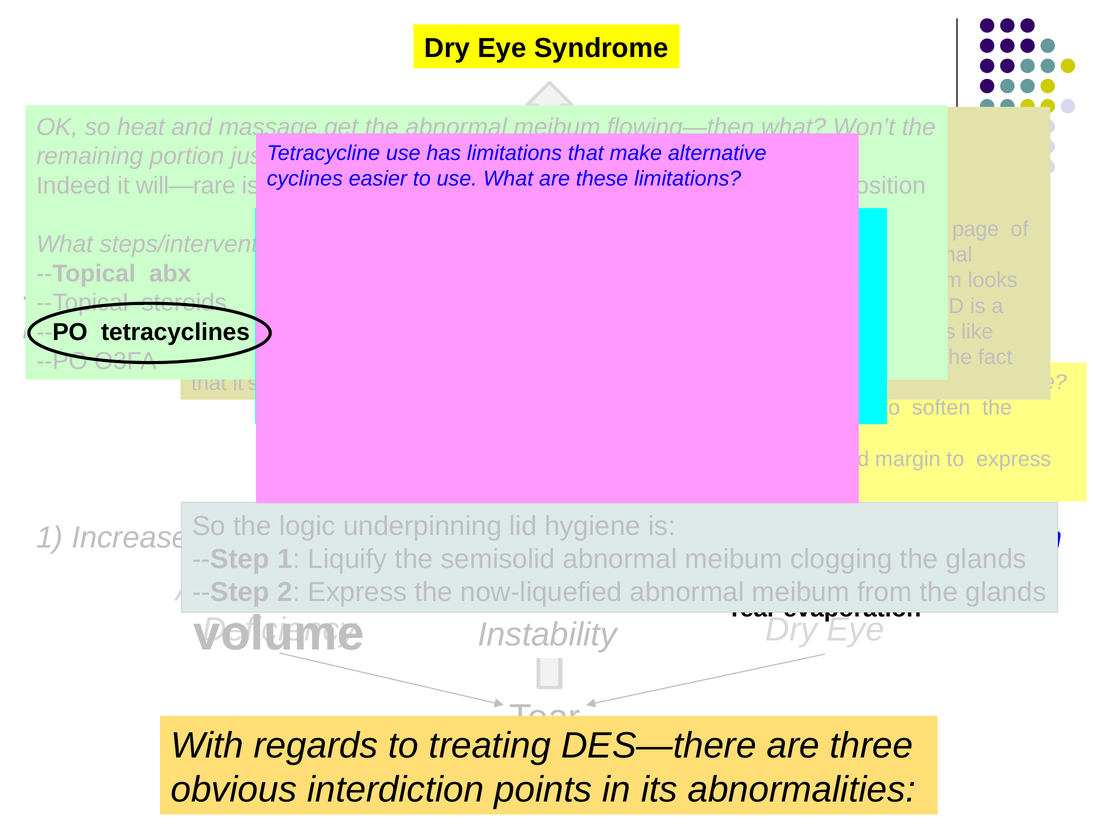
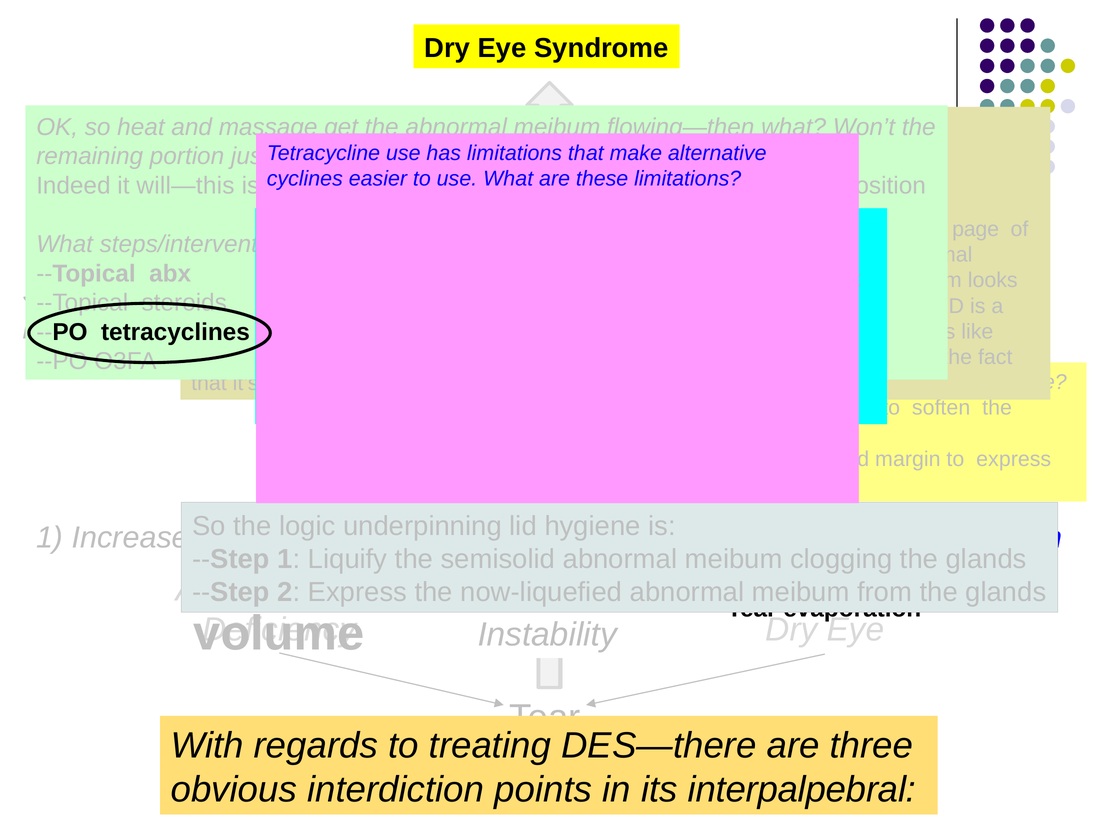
will—rare: will—rare -> will—this (185, 186)
abnormalities: abnormalities -> interpalpebral (802, 790)
